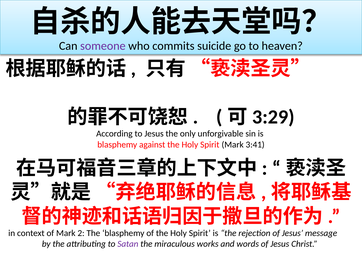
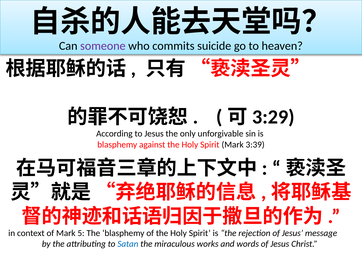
3:41: 3:41 -> 3:39 (255, 145)
2: 2 -> 5 (81, 234)
Satan colour: purple -> blue (128, 244)
